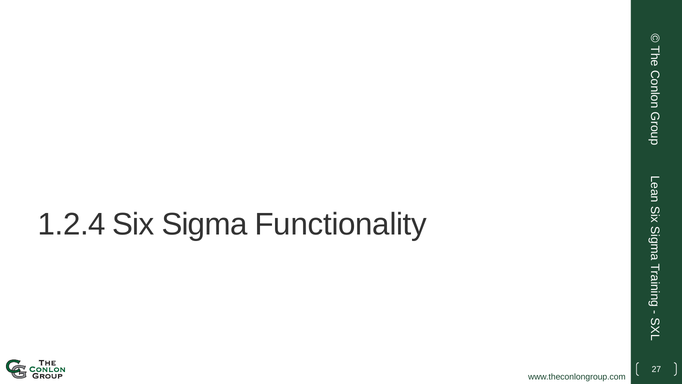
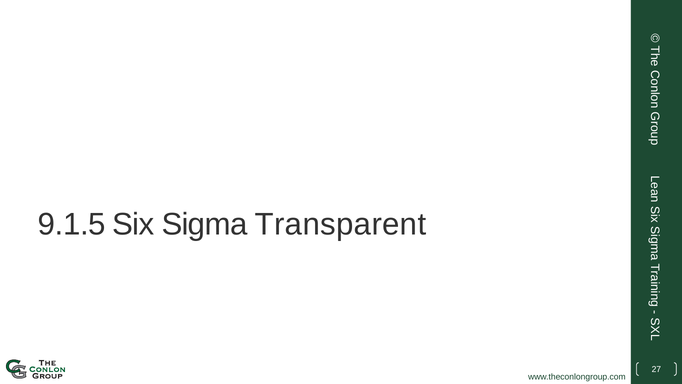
1.2.4: 1.2.4 -> 9.1.5 (72, 224)
Functionality: Functionality -> Transparent (341, 224)
